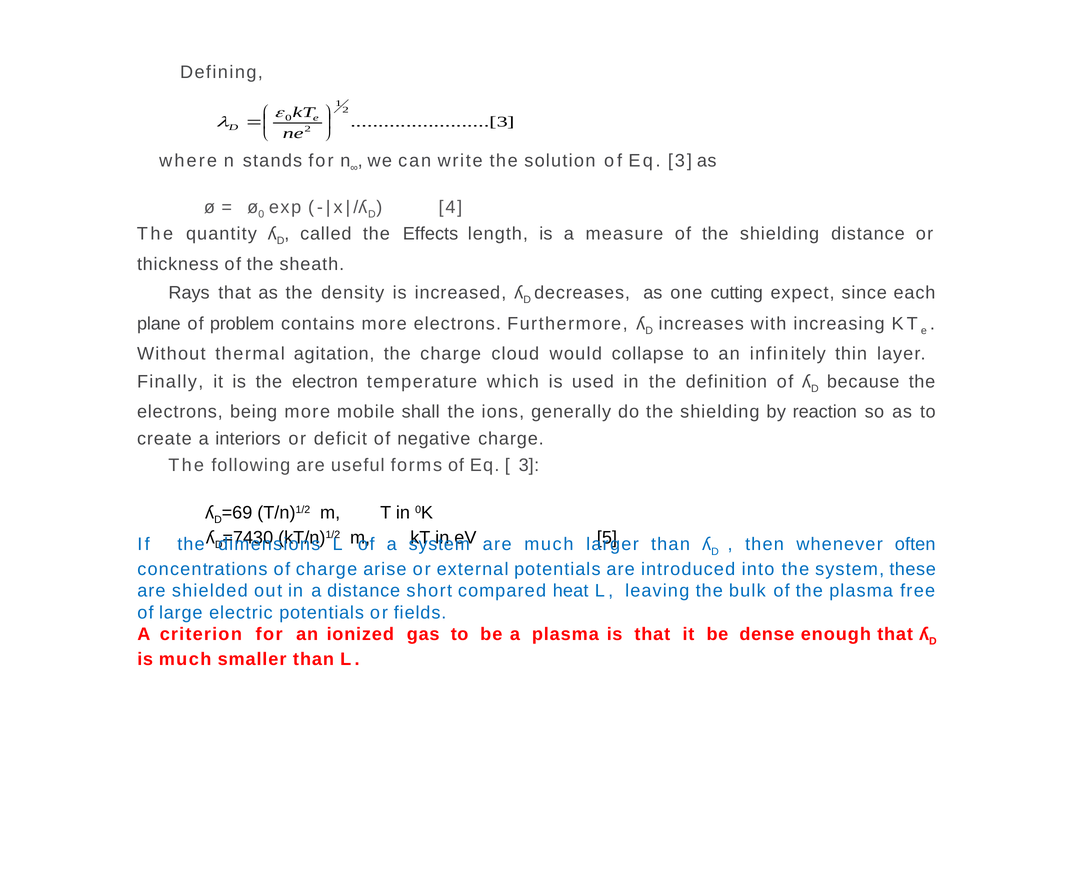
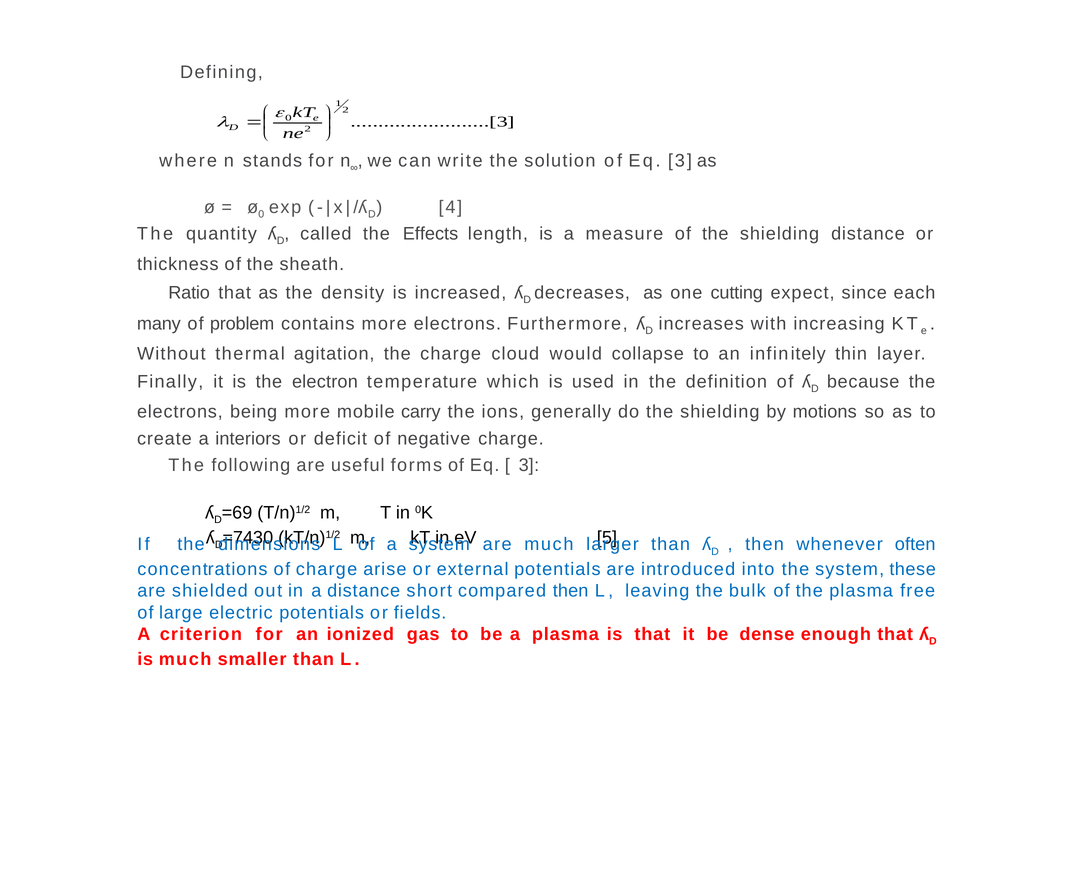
Rays: Rays -> Ratio (189, 293)
plane: plane -> many (159, 324)
shall: shall -> carry (421, 412)
reaction: reaction -> motions (825, 412)
compared heat: heat -> then (571, 591)
